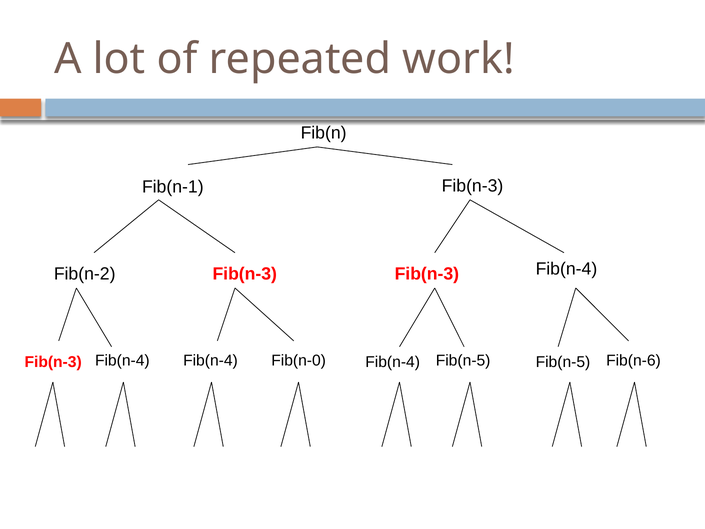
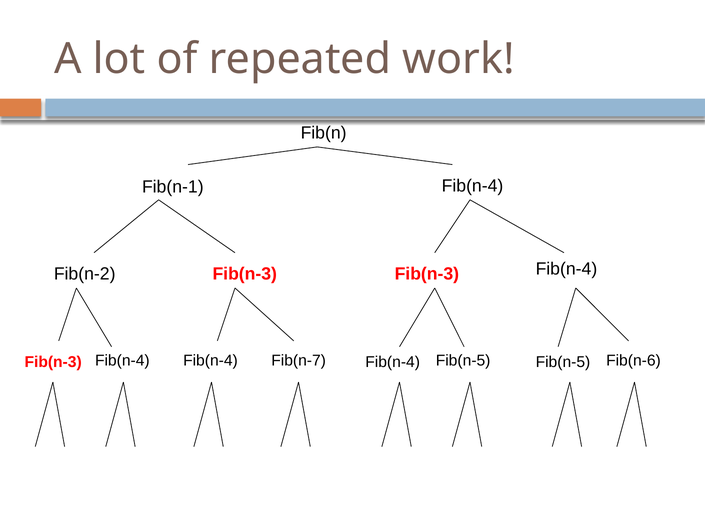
Fib(n-1 Fib(n-3: Fib(n-3 -> Fib(n-4 (472, 186)
Fib(n-0: Fib(n-0 -> Fib(n-7 (299, 361)
